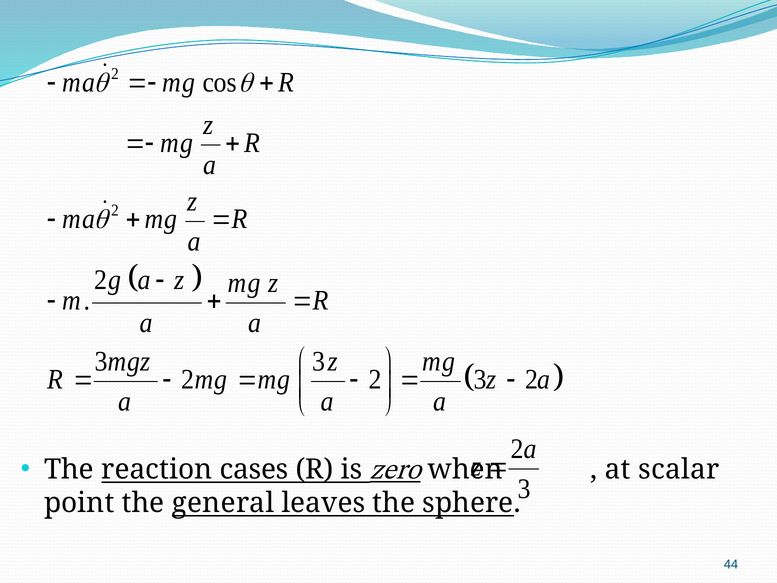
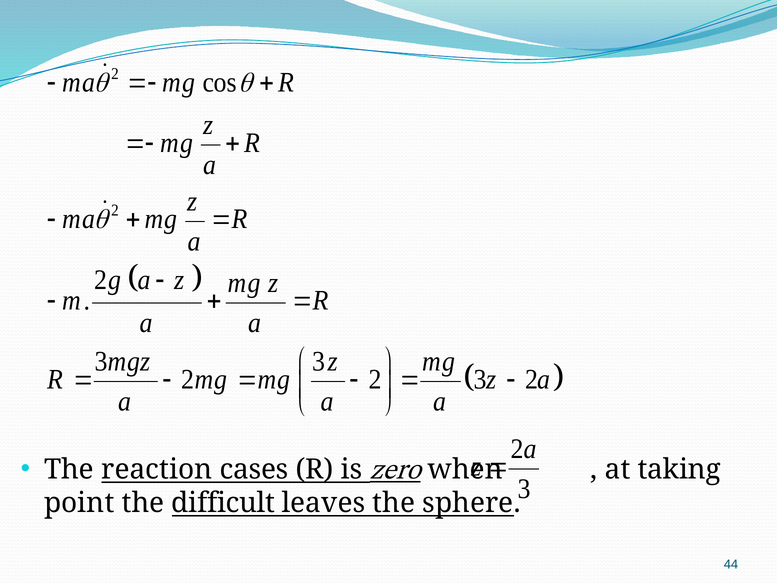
scalar: scalar -> taking (679, 469)
general: general -> difficult (223, 503)
